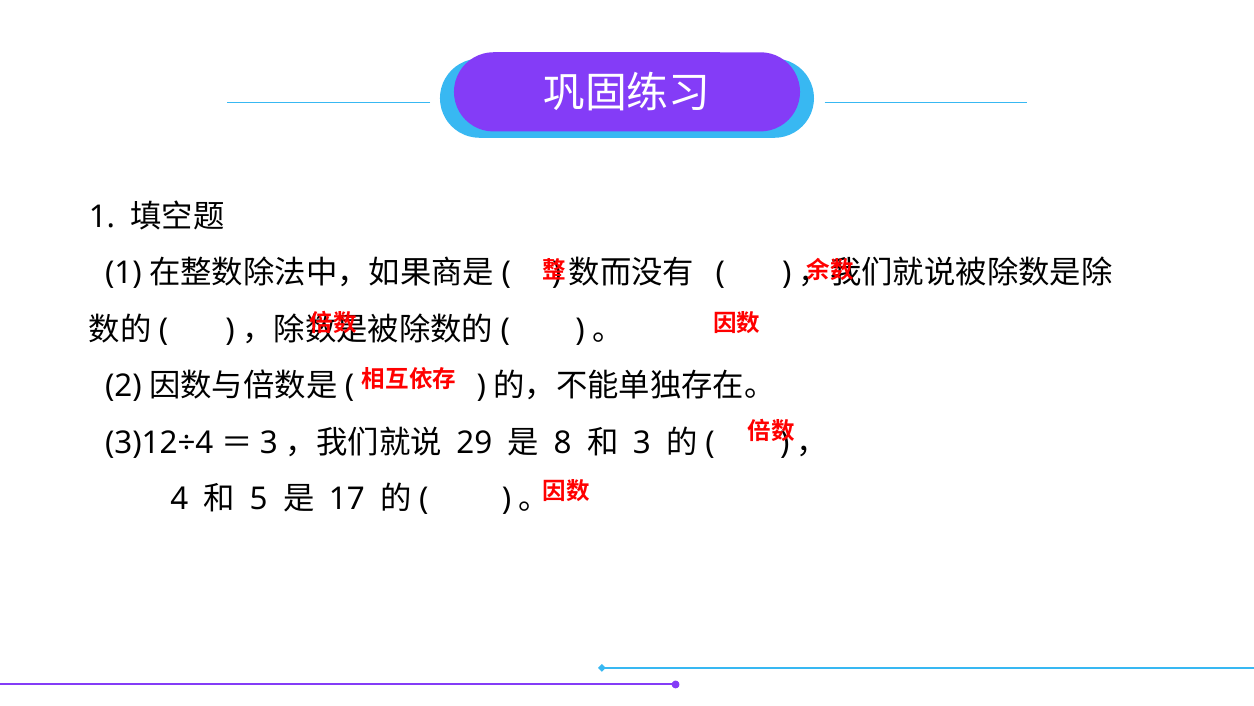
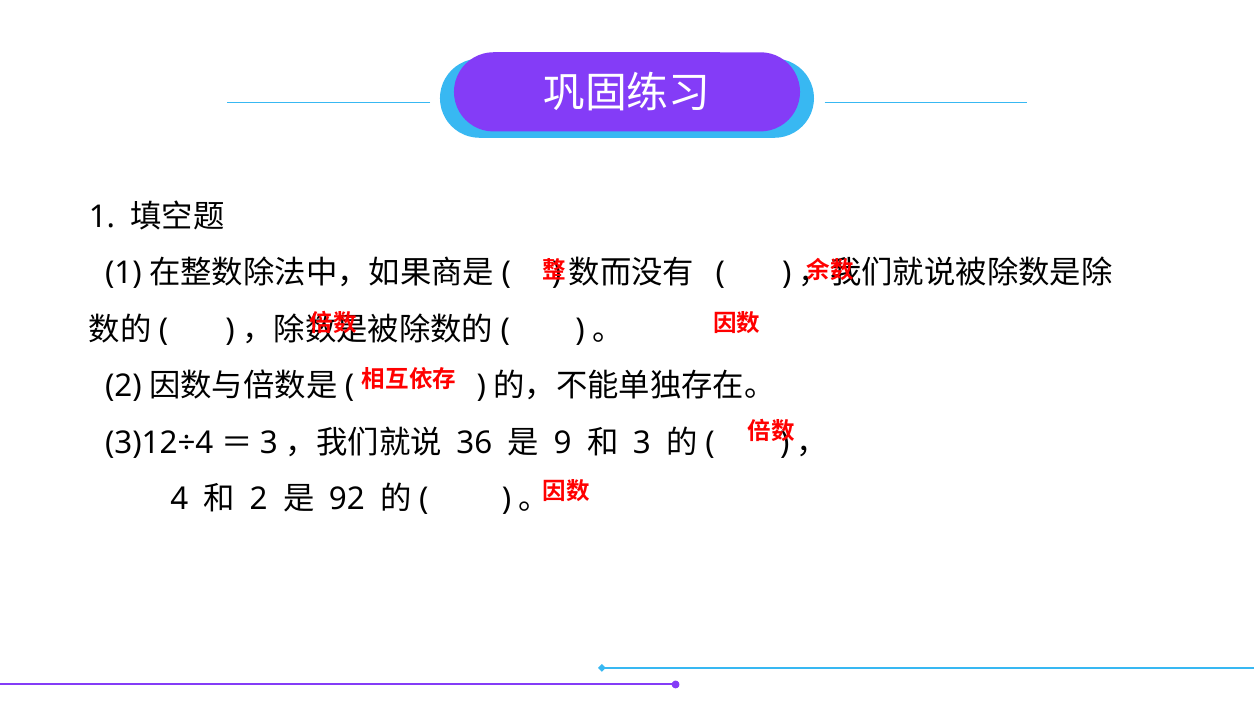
29: 29 -> 36 (474, 442)
8: 8 -> 9 (563, 442)
5: 5 -> 2 (259, 499)
17: 17 -> 92 (347, 499)
